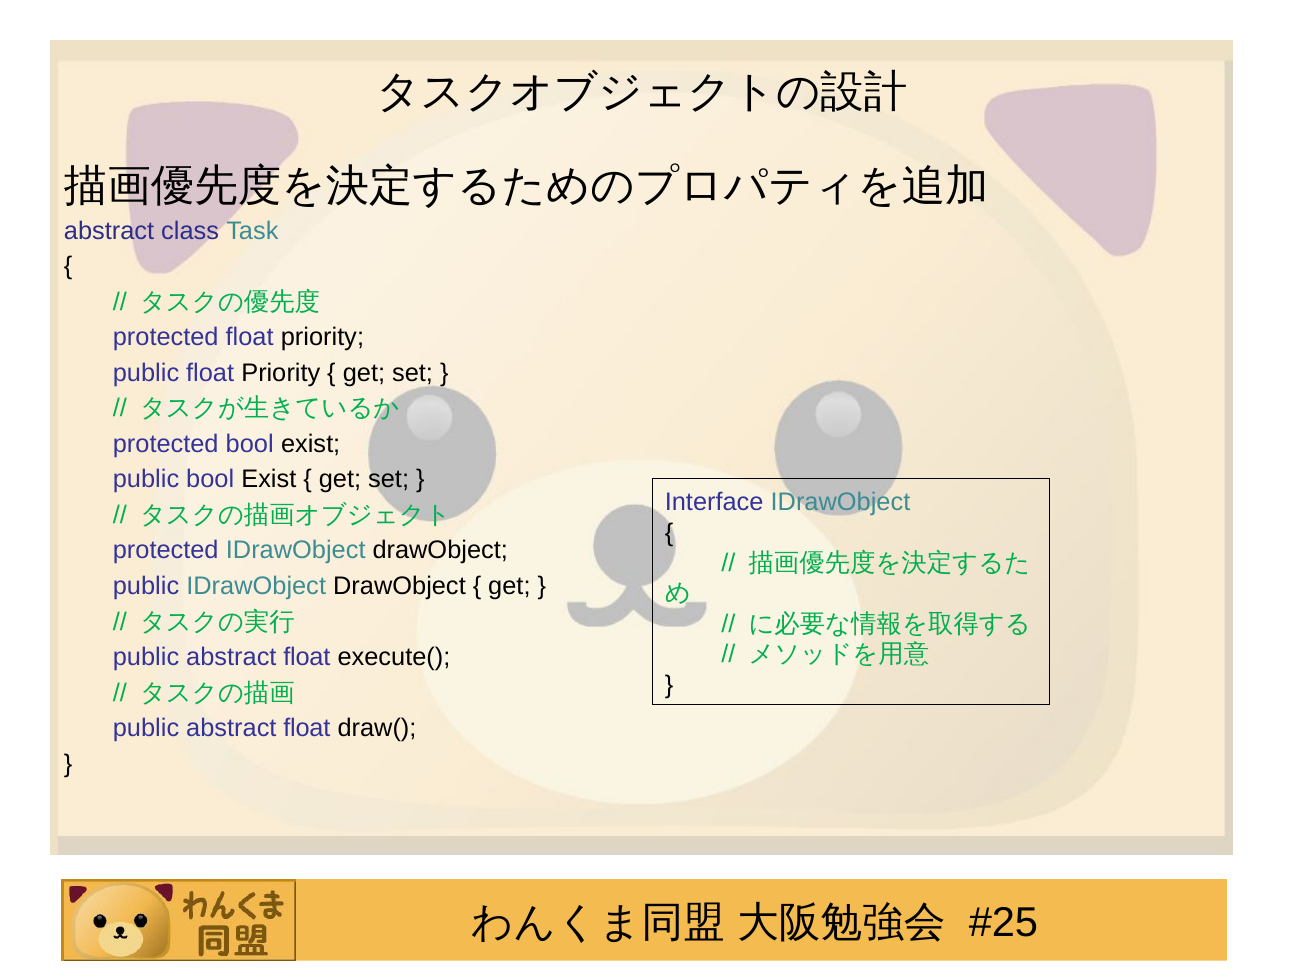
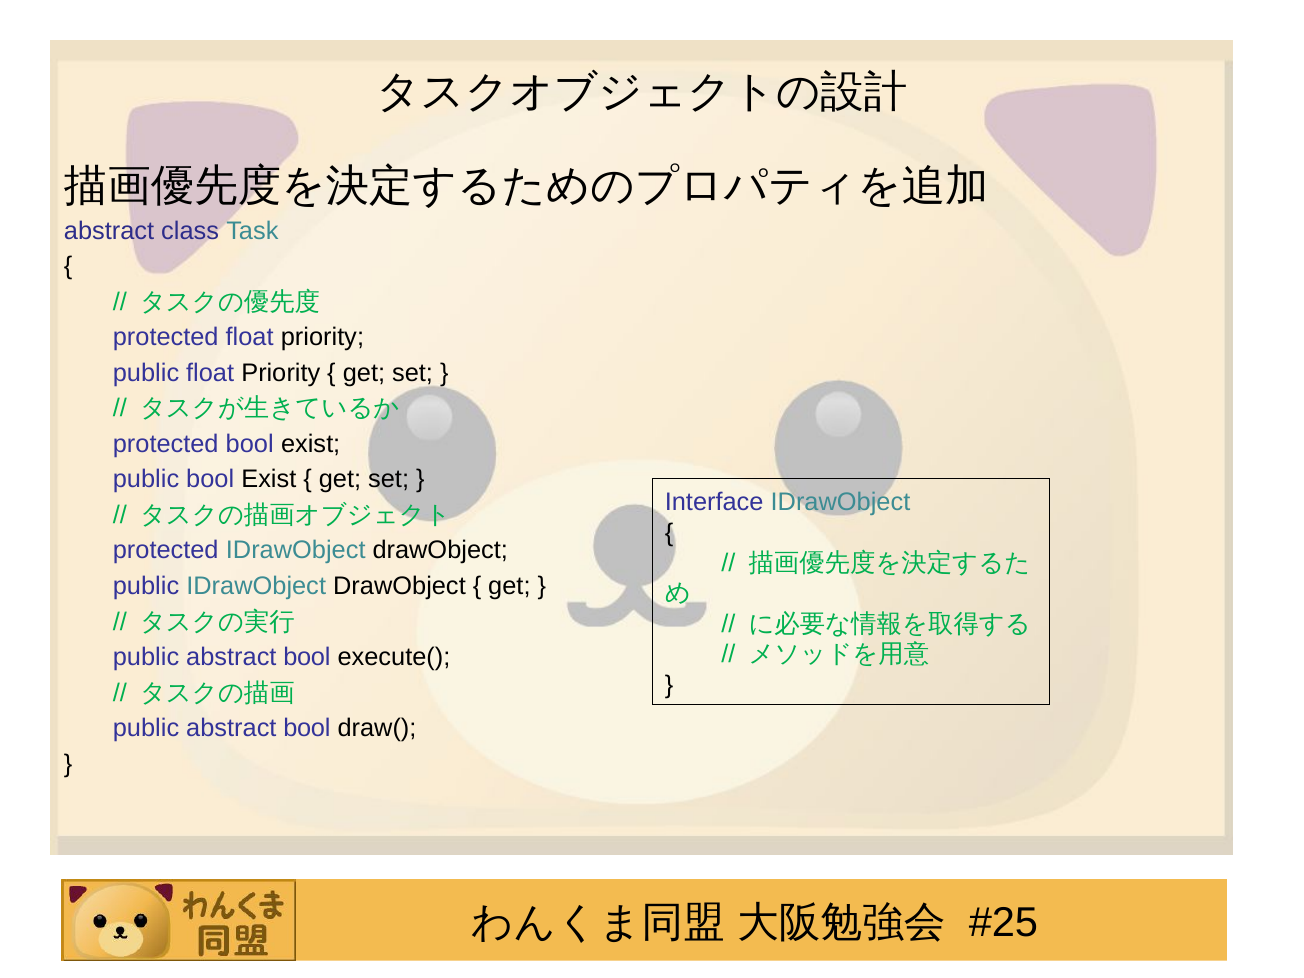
float: float -> bool (307, 657)
float: float -> bool (307, 728)
